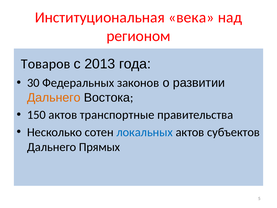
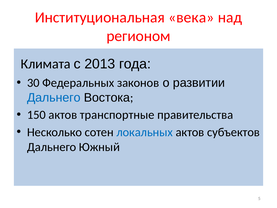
Товаров: Товаров -> Климата (46, 64)
Дальнего colour: orange -> blue (54, 98)
Прямых: Прямых -> Южный (99, 147)
